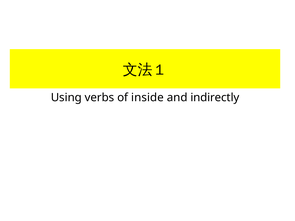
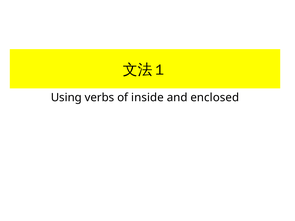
indirectly: indirectly -> enclosed (215, 98)
